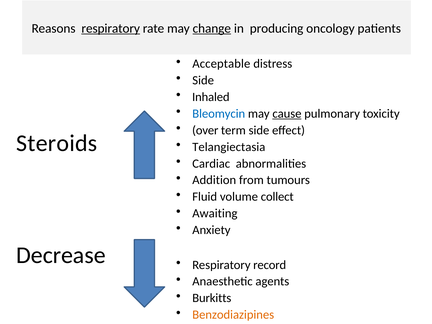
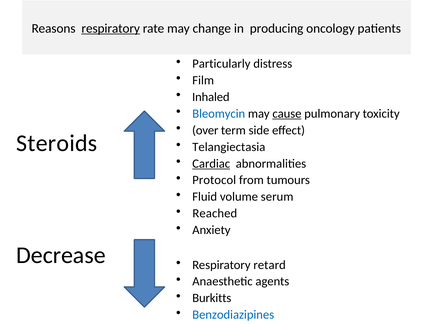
change underline: present -> none (212, 28)
Acceptable: Acceptable -> Particularly (221, 64)
Side: Side -> Film (203, 80)
Cardiac underline: none -> present (211, 164)
Addition: Addition -> Protocol (214, 180)
collect: collect -> serum (277, 197)
Awaiting: Awaiting -> Reached (215, 213)
record: record -> retard (270, 265)
Benzodiazipines colour: orange -> blue (233, 315)
